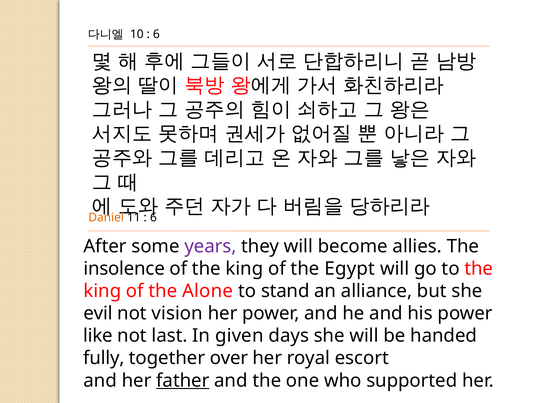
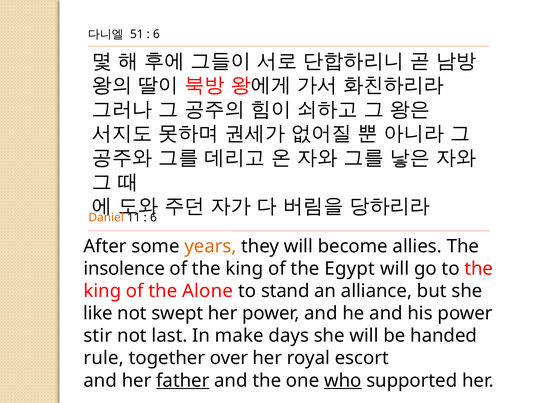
10: 10 -> 51 (137, 34)
years colour: purple -> orange (210, 246)
evil: evil -> like (98, 313)
vision: vision -> swept (177, 313)
like: like -> stir (98, 336)
given: given -> make (239, 336)
fully: fully -> rule (104, 358)
who underline: none -> present (343, 380)
